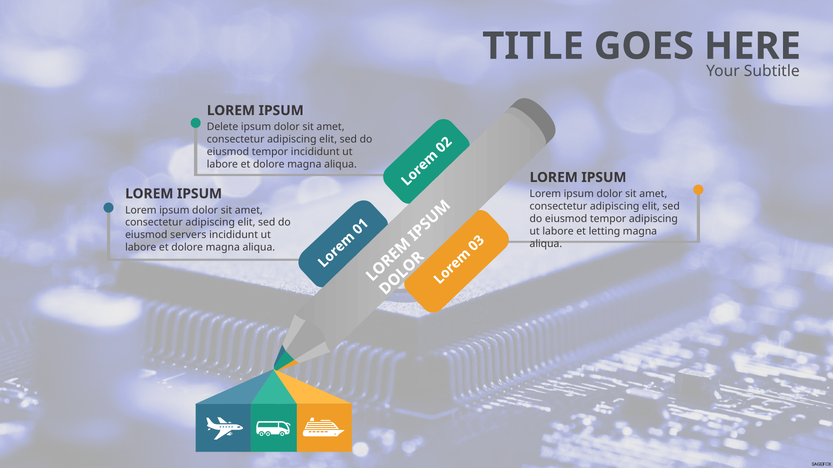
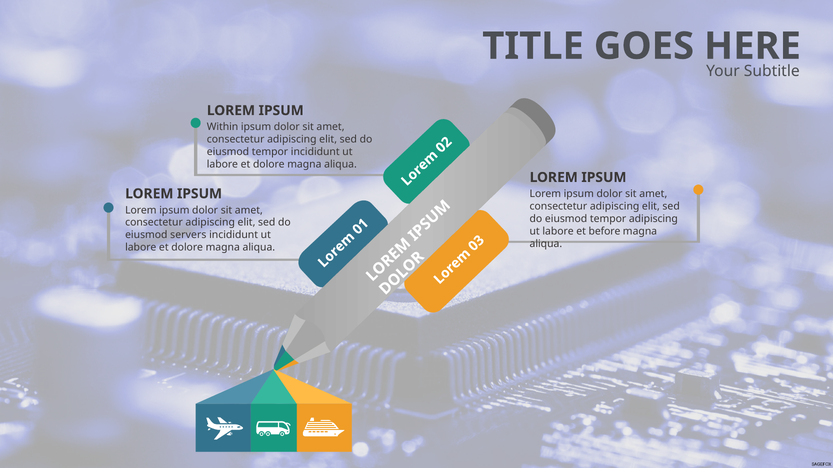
Delete: Delete -> Within (223, 127)
letting: letting -> before (604, 232)
